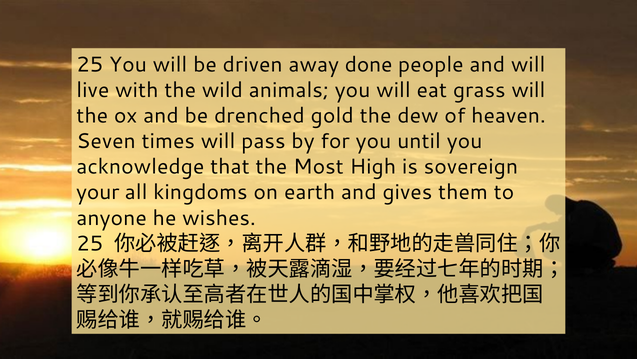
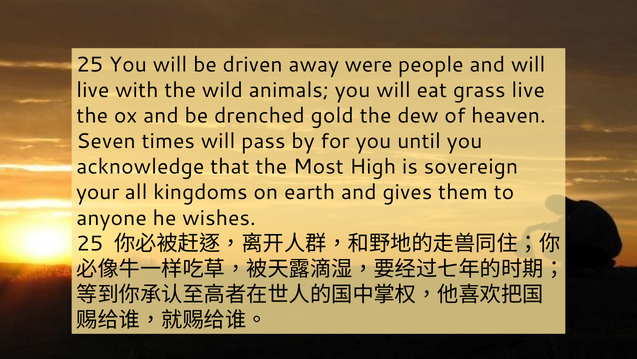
done: done -> were (369, 65)
grass will: will -> live (528, 90)
